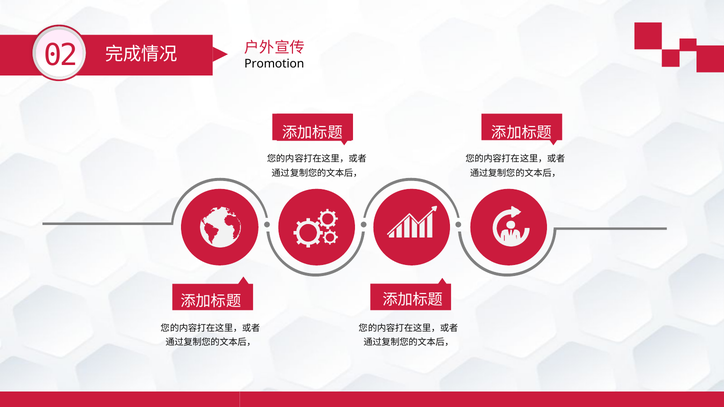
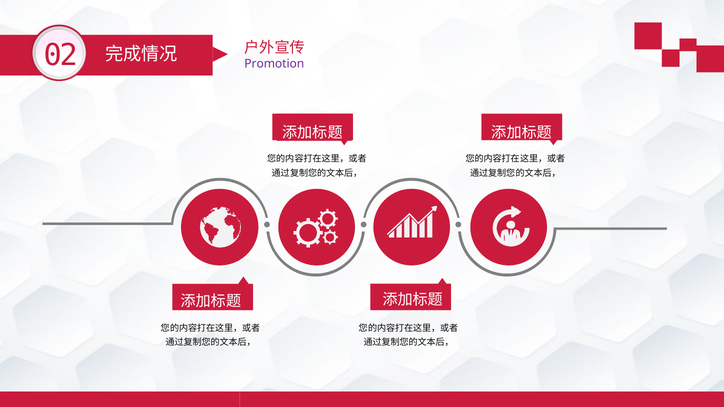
Promotion colour: black -> purple (274, 64)
